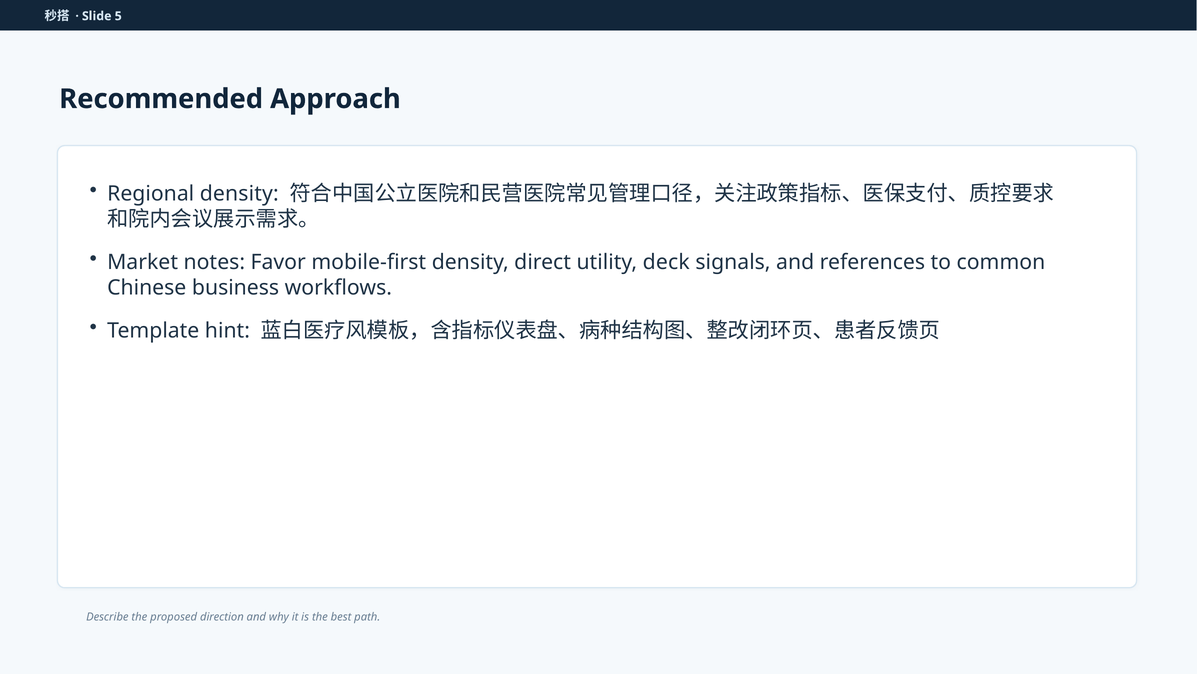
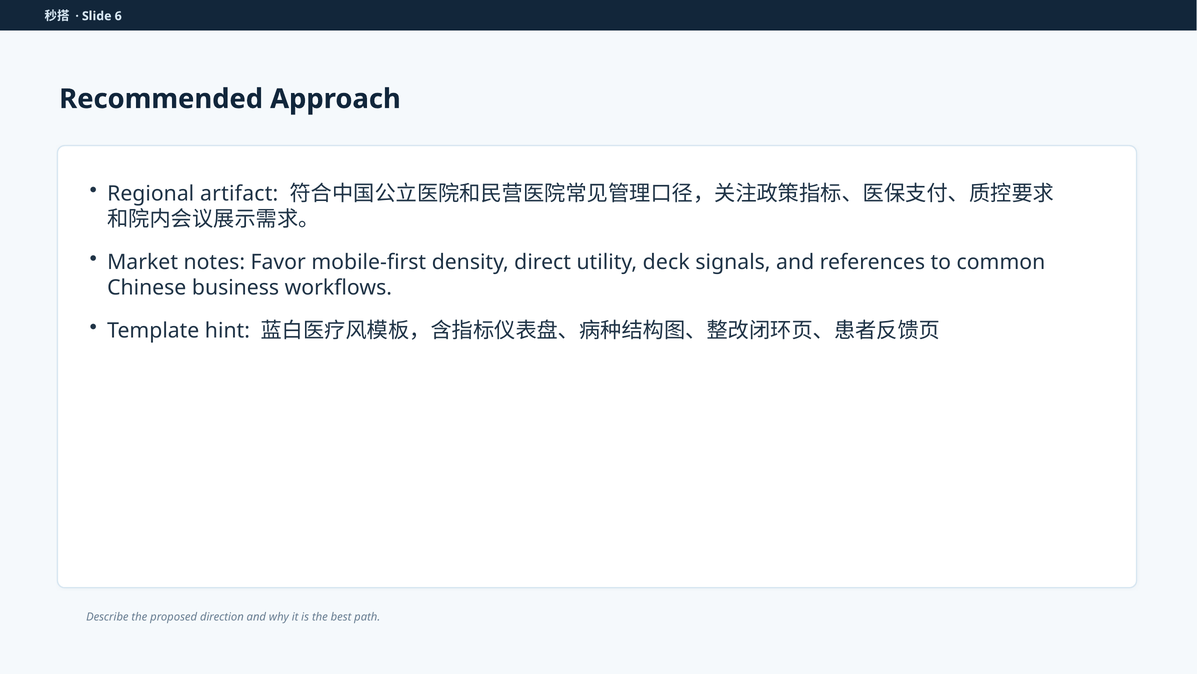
5: 5 -> 6 (118, 16)
Regional density: density -> artifact (239, 194)
